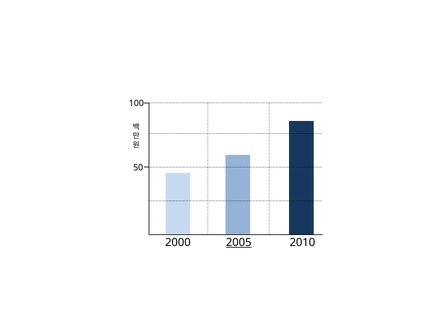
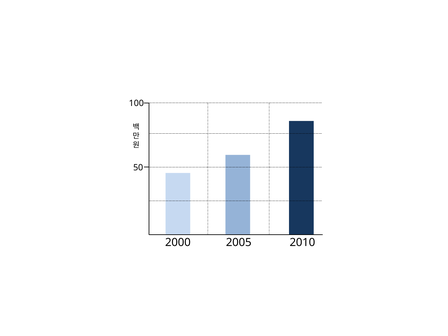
2005 underline: present -> none (239, 242)
